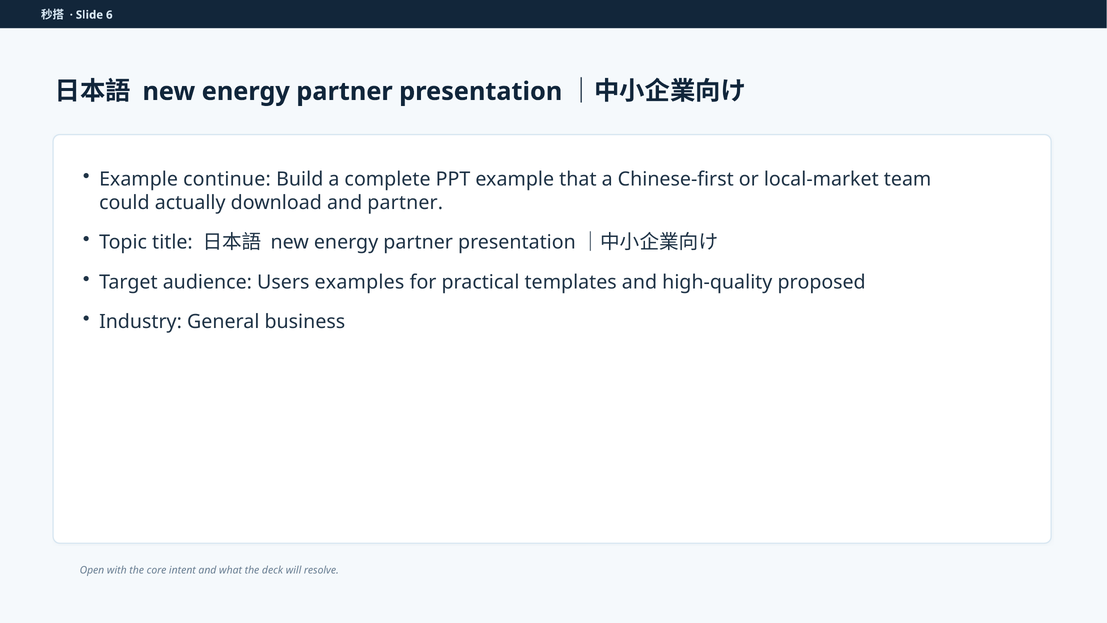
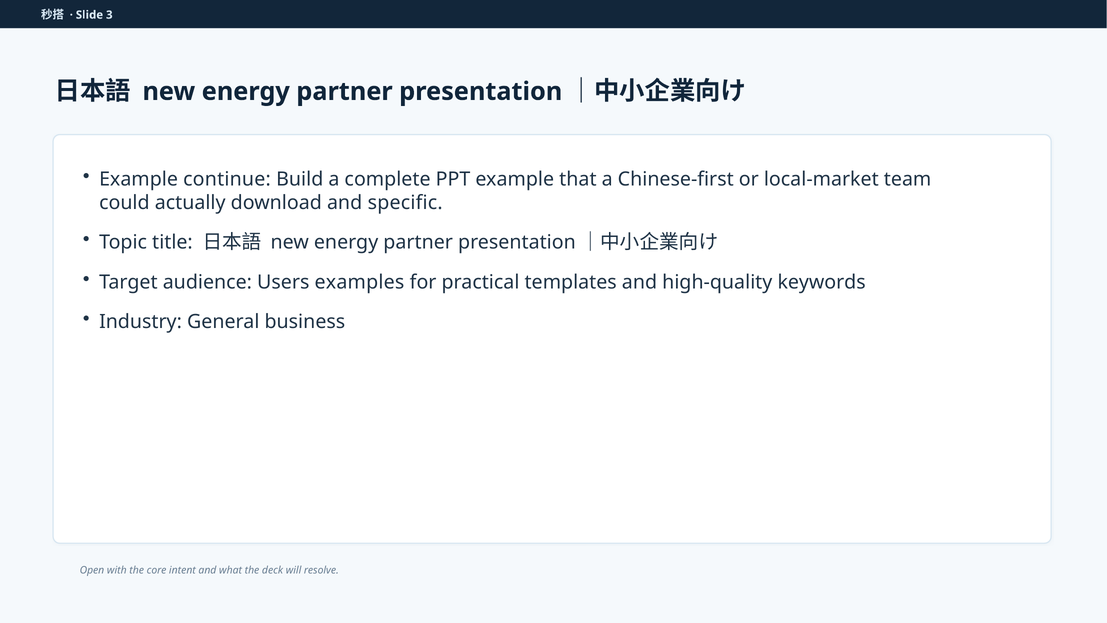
6: 6 -> 3 (109, 15)
and partner: partner -> specific (405, 203)
proposed: proposed -> keywords (822, 282)
